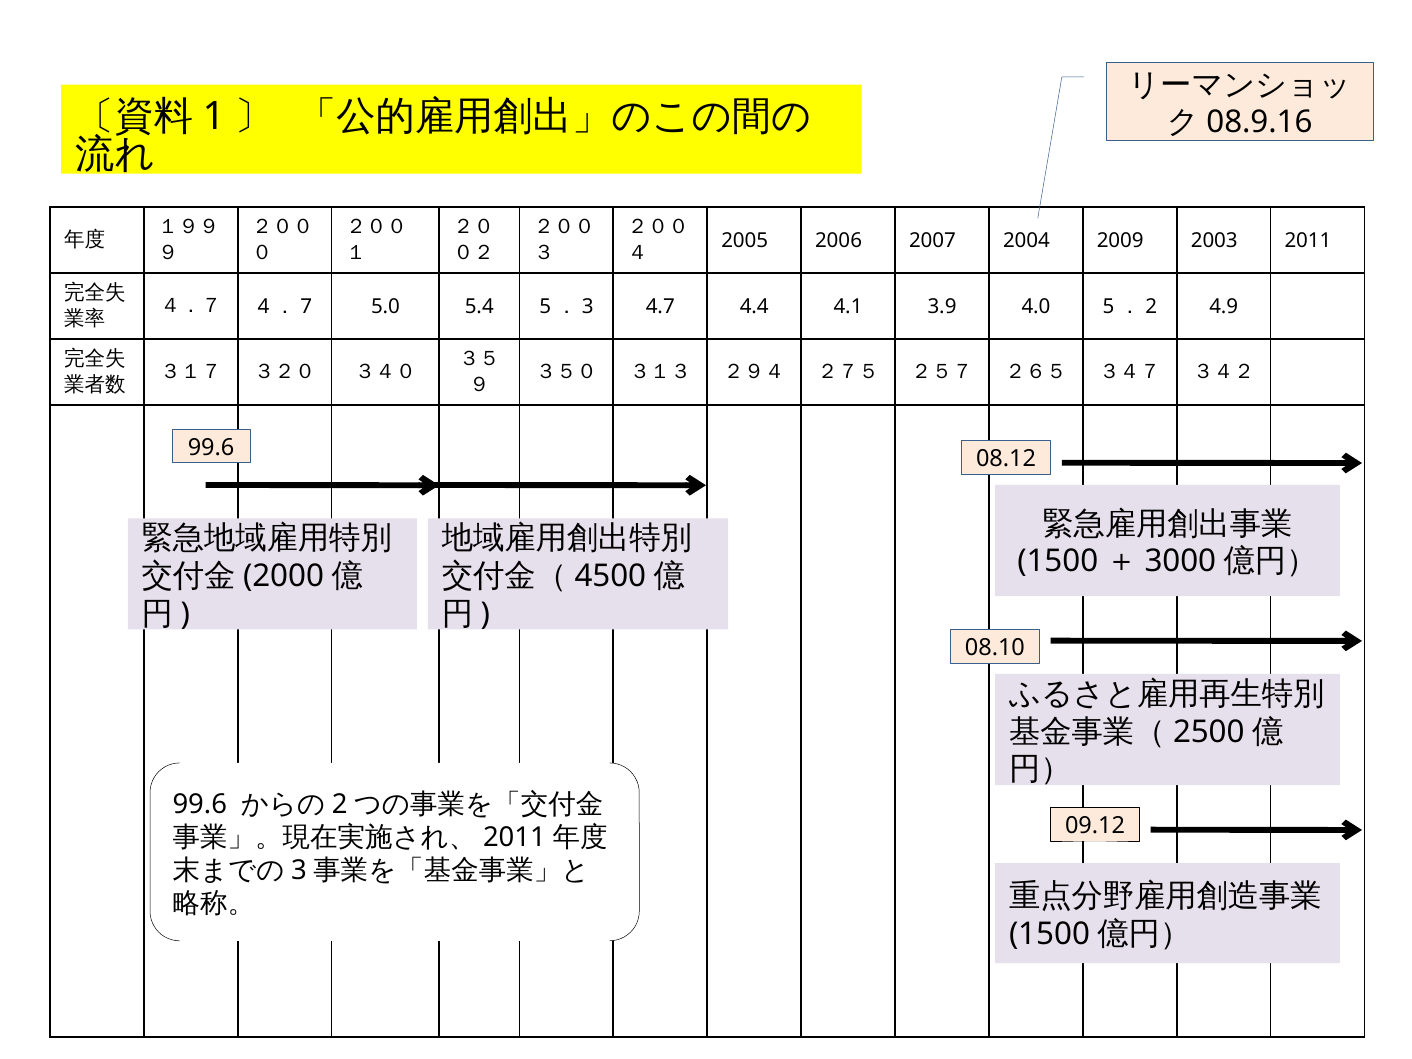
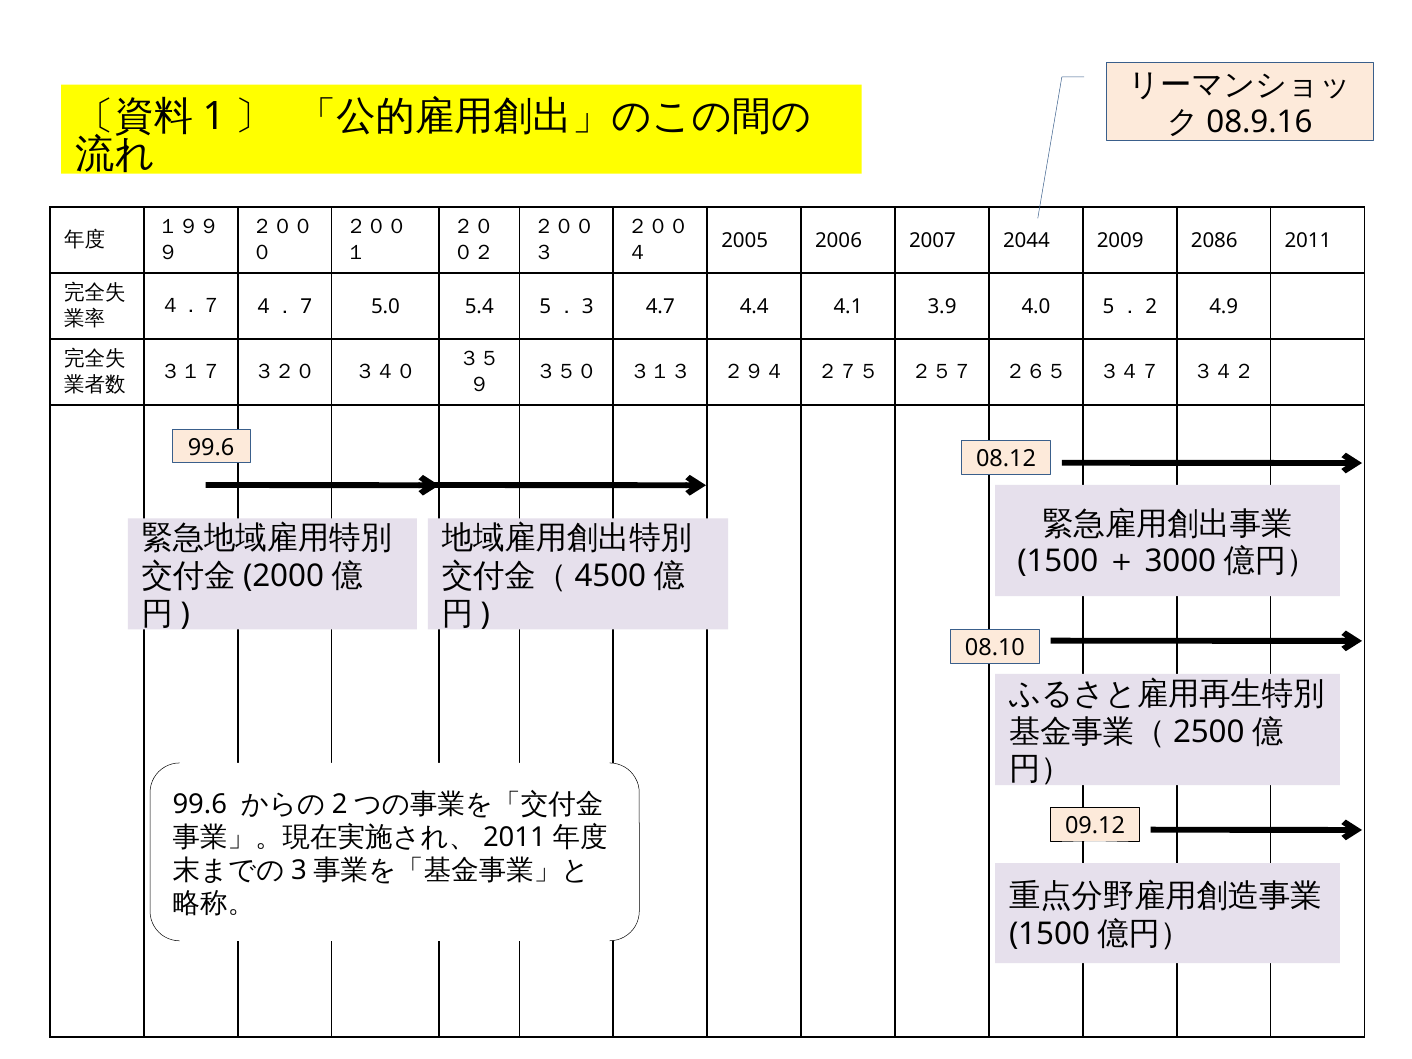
2004: 2004 -> 2044 (1026, 241)
2003: 2003 -> 2086 (1214, 241)
